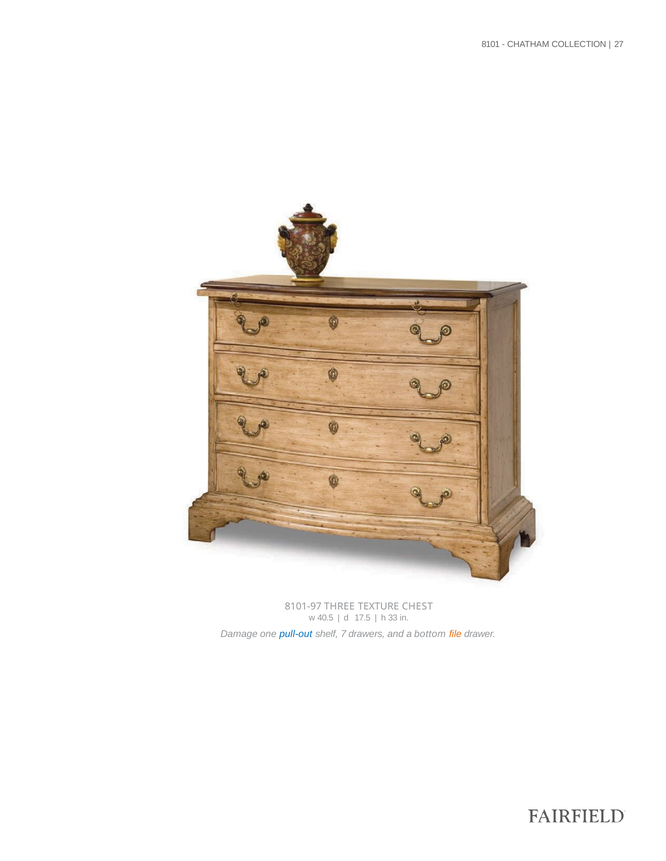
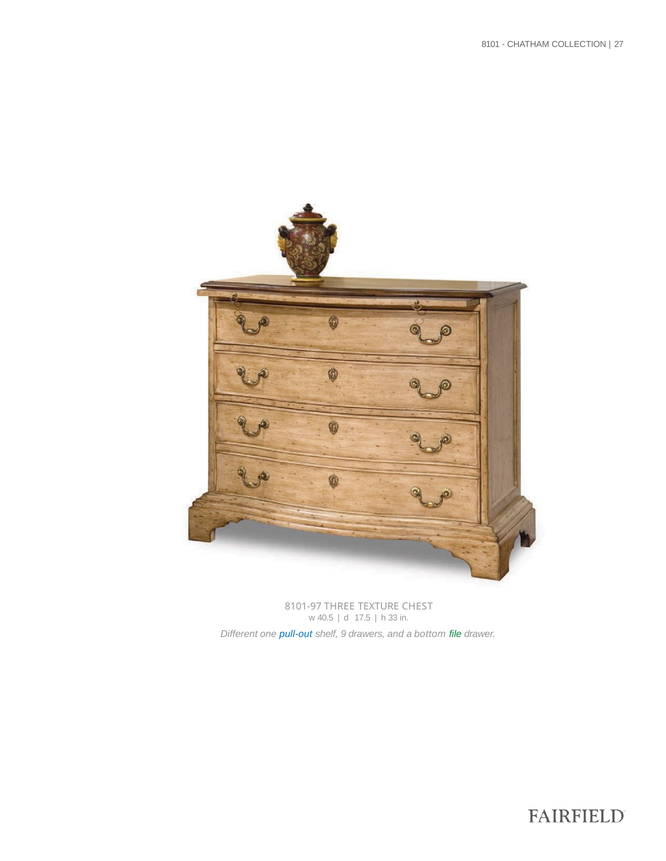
Damage: Damage -> Different (239, 635)
7: 7 -> 9 (344, 635)
file colour: orange -> green (455, 635)
